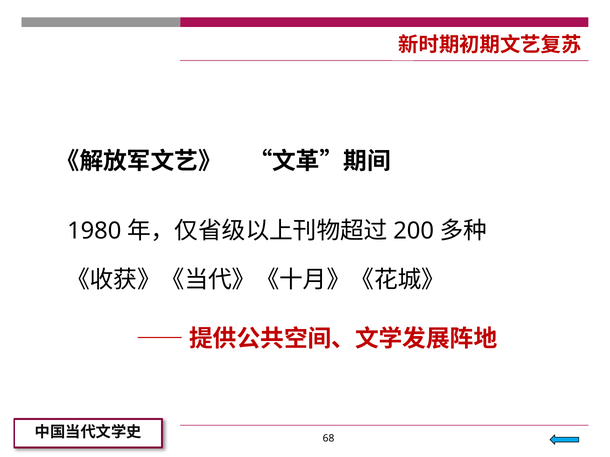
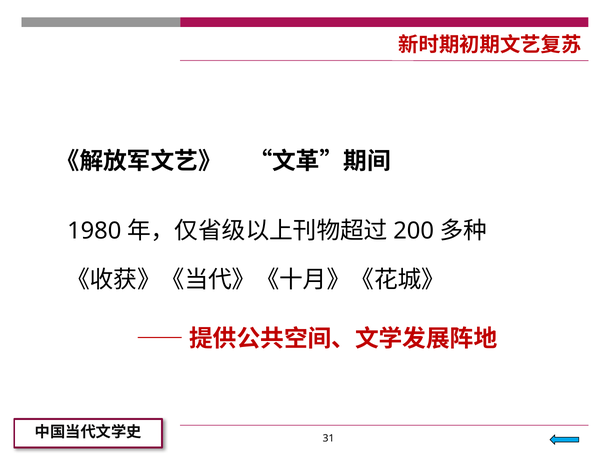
68: 68 -> 31 (329, 439)
